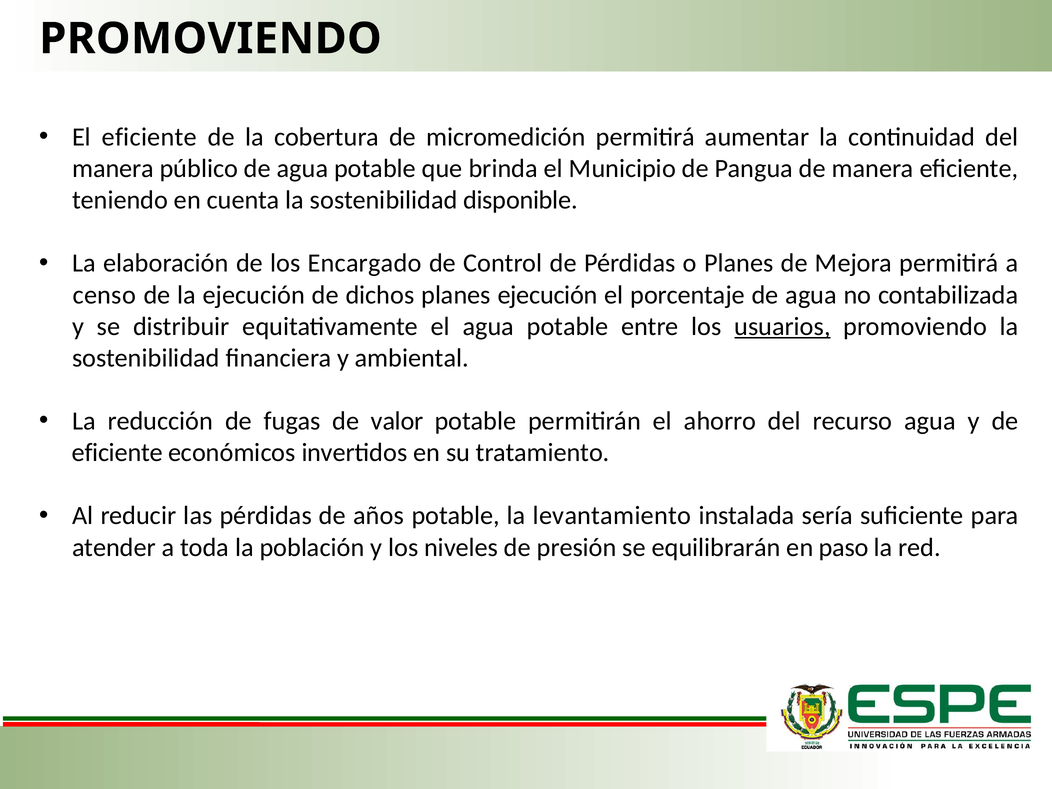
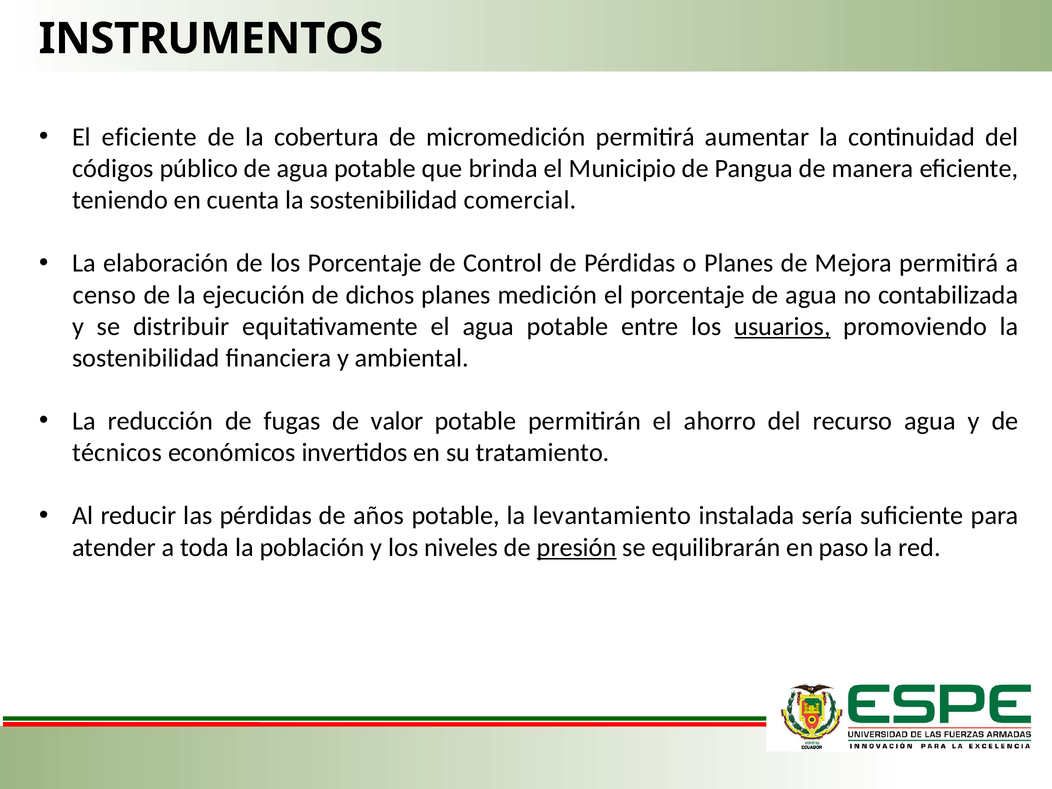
PROMOVIENDO: PROMOVIENDO -> INSTRUMENTOS (211, 39)
manera: manera -> códigos (113, 169)
disponible: disponible -> comercial (520, 200)
los Encargado: Encargado -> Porcentaje (365, 263)
planes ejecución: ejecución -> medición (547, 295)
eficiente: eficiente -> técnicos (117, 453)
presión underline: none -> present (577, 547)
